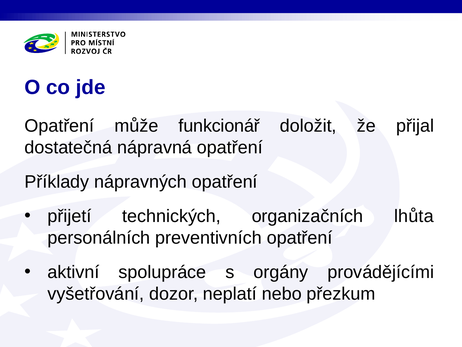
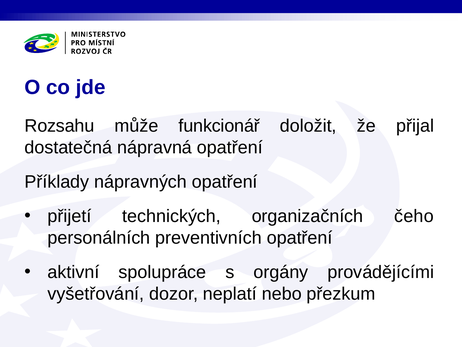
Opatření: Opatření -> Rozsahu (59, 126)
lhůta: lhůta -> čeho (414, 216)
